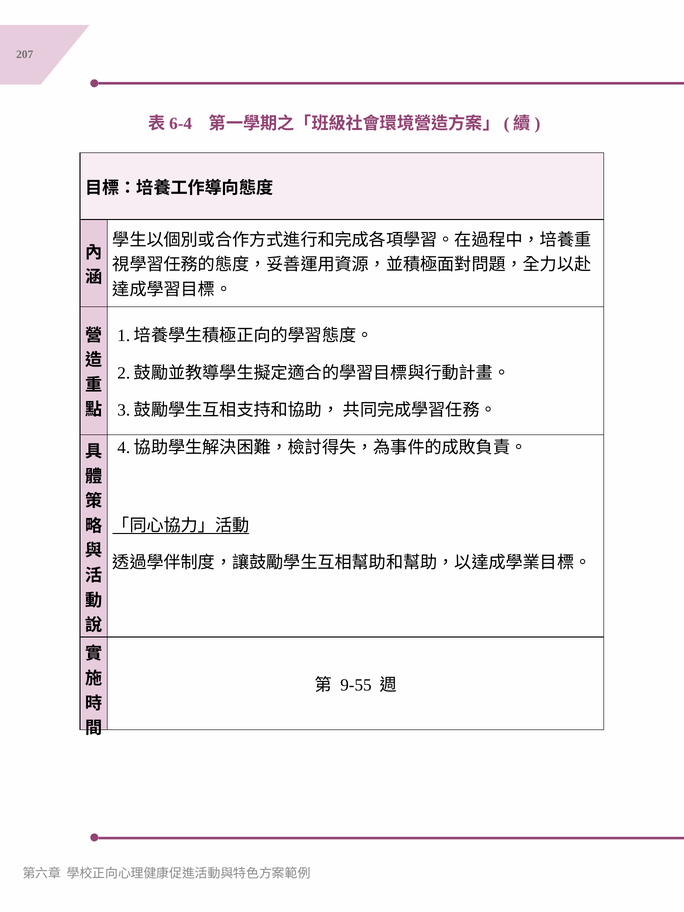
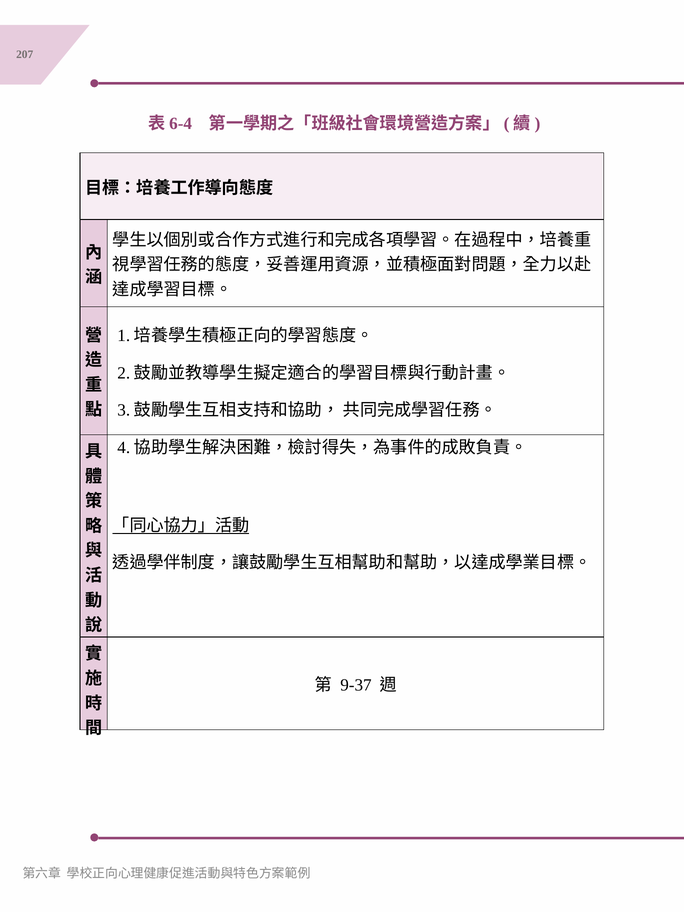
9-55: 9-55 -> 9-37 (356, 685)
